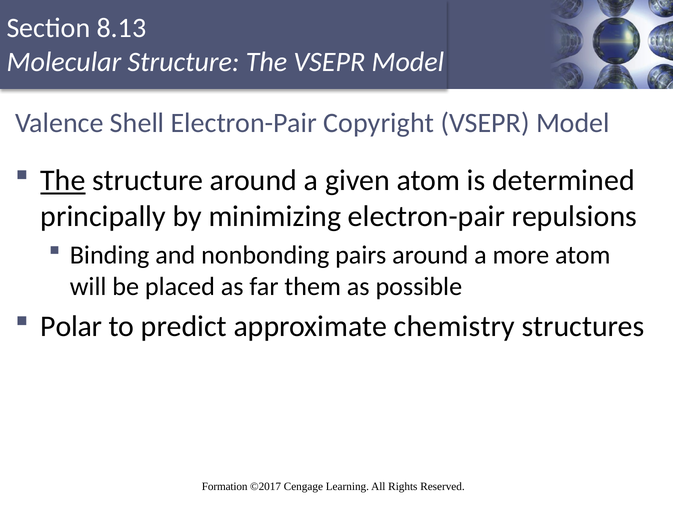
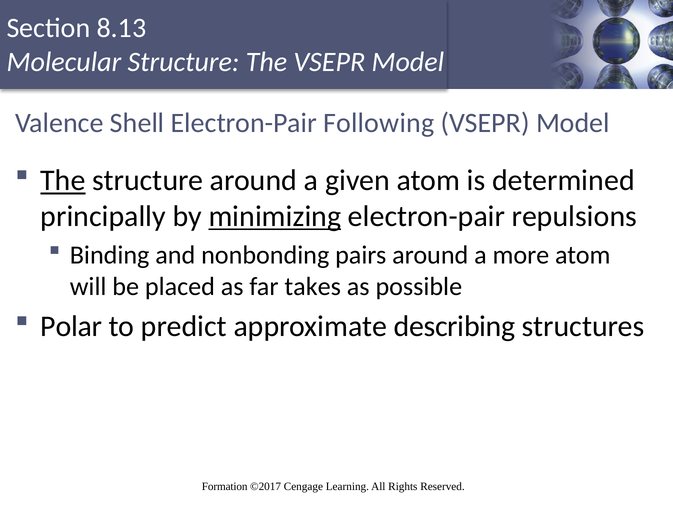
Electron-Pair Copyright: Copyright -> Following (379, 123)
minimizing underline: none -> present (275, 216)
them: them -> takes (313, 286)
chemistry: chemistry -> describing (455, 326)
